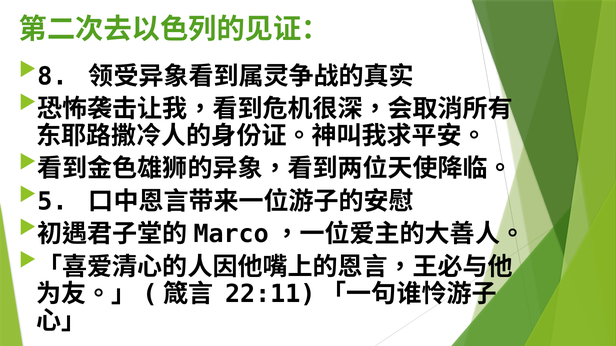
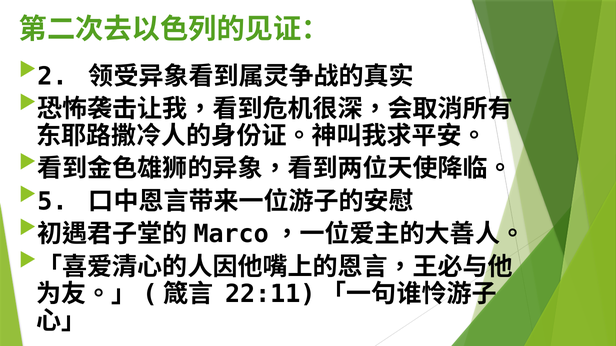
8: 8 -> 2 (52, 76)
